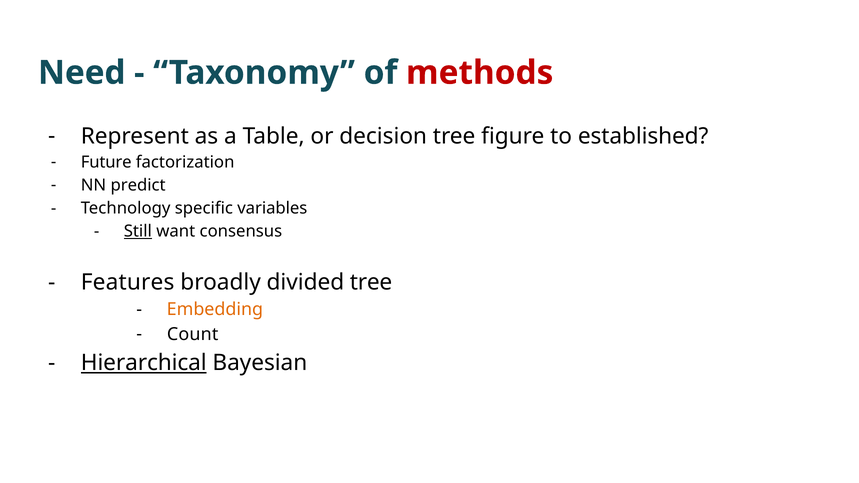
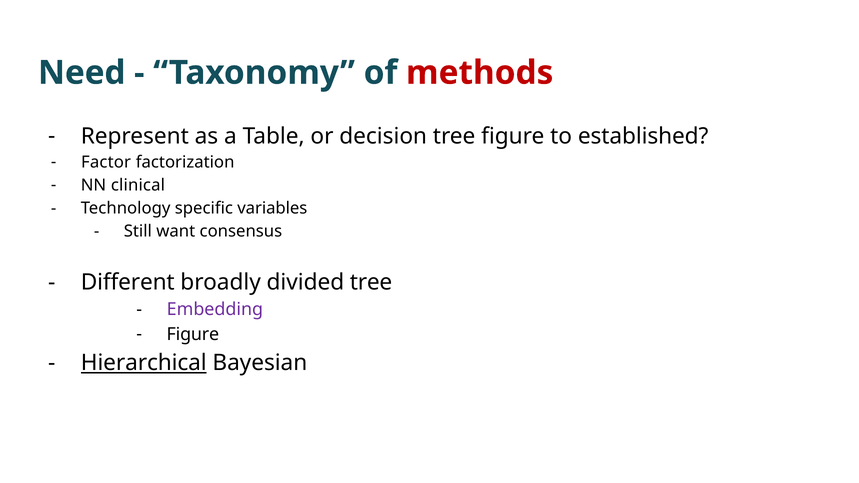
Future: Future -> Factor (106, 162)
predict: predict -> clinical (138, 185)
Still underline: present -> none (138, 231)
Features: Features -> Different (128, 282)
Embedding colour: orange -> purple (215, 310)
Count: Count -> Figure (193, 334)
